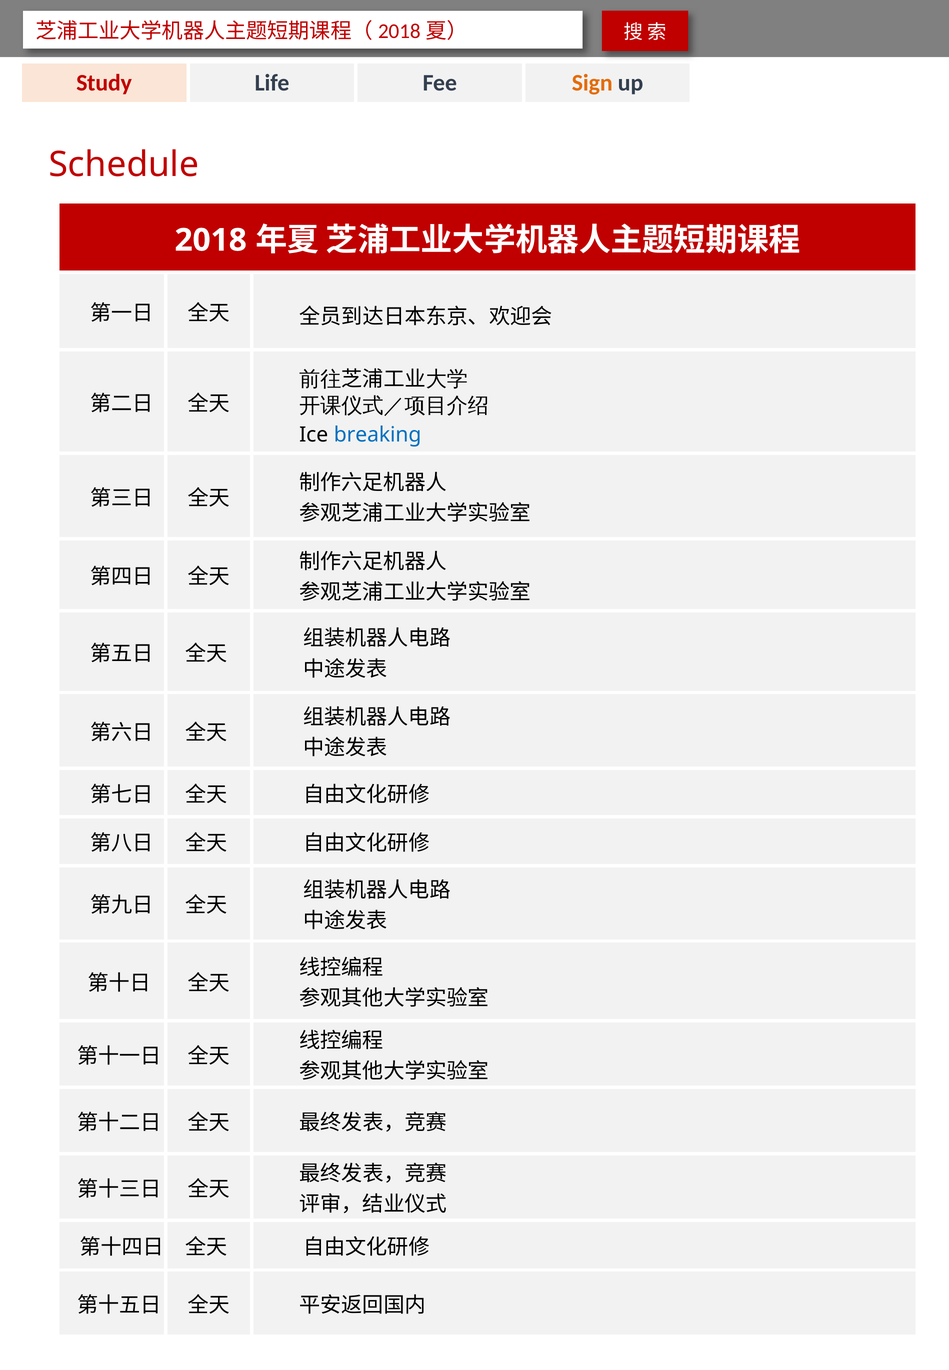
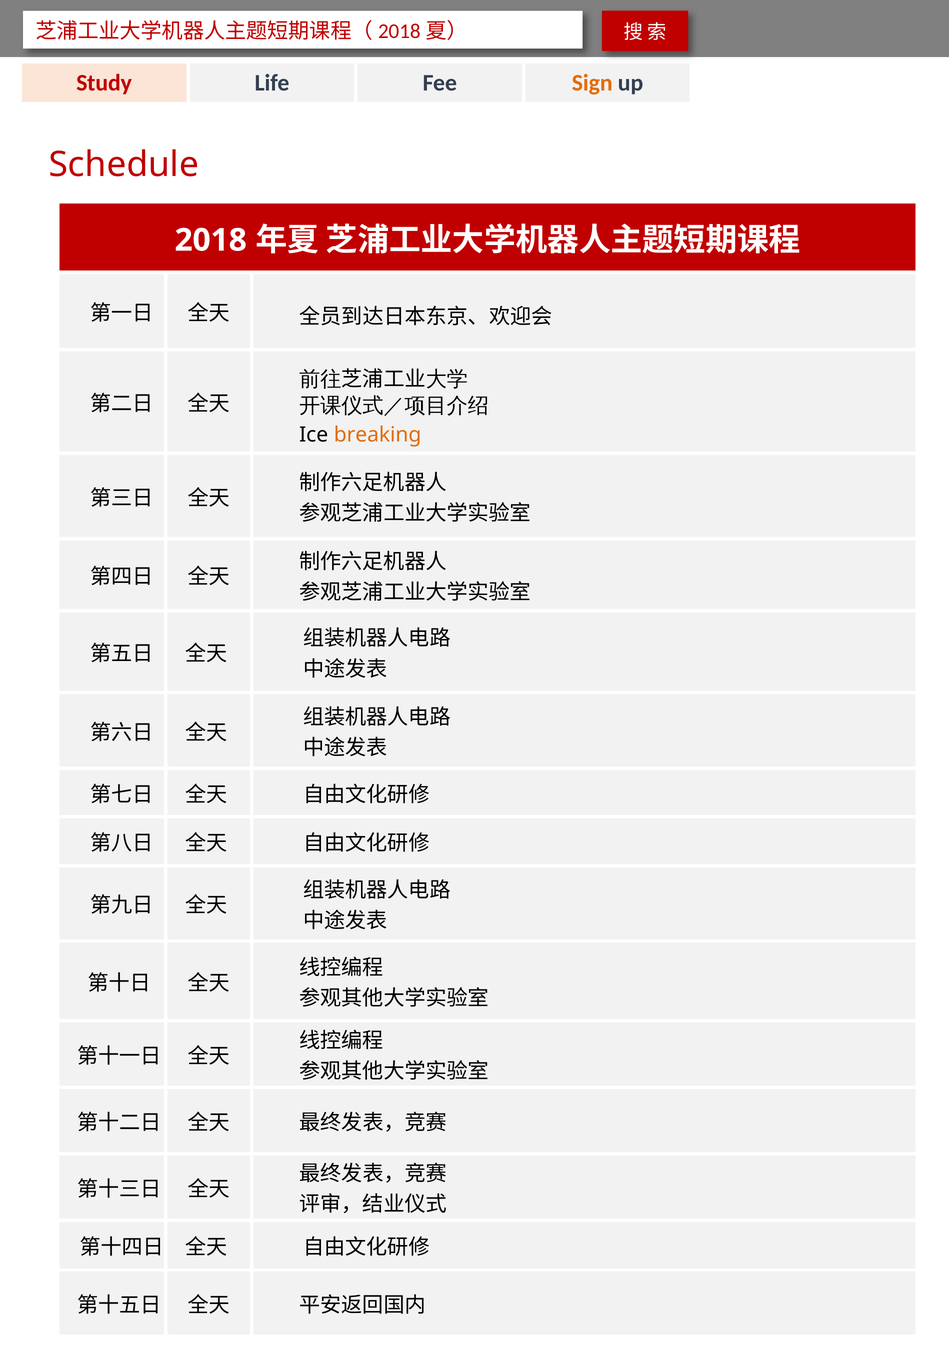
breaking colour: blue -> orange (378, 435)
